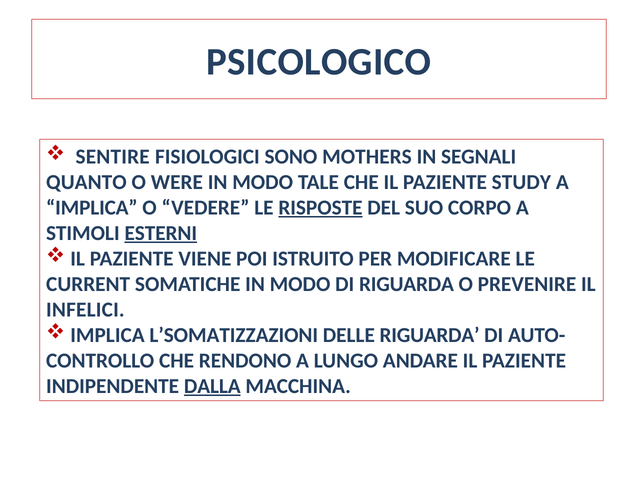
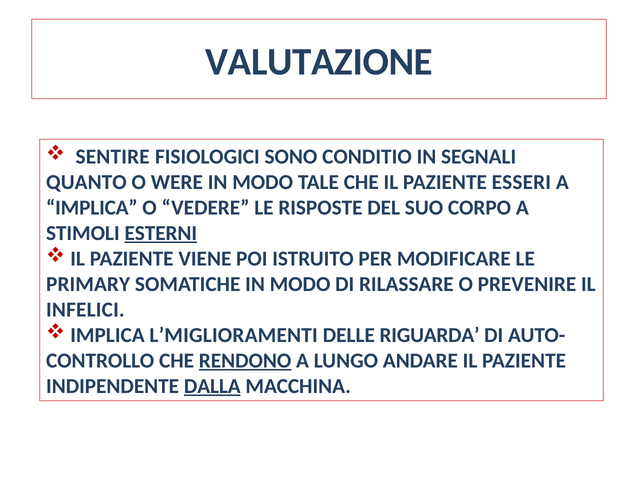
PSICOLOGICO: PSICOLOGICO -> VALUTAZIONE (319, 62)
MOTHERS: MOTHERS -> CONDITIO (367, 157)
STUDY: STUDY -> ESSERI (521, 182)
RISPOSTE underline: present -> none (320, 208)
CURRENT: CURRENT -> PRIMARY (88, 285)
DI RIGUARDA: RIGUARDA -> RILASSARE (406, 285)
L’SOMATIZZAZIONI: L’SOMATIZZAZIONI -> L’MIGLIORAMENTI (234, 336)
RENDONO underline: none -> present (245, 361)
